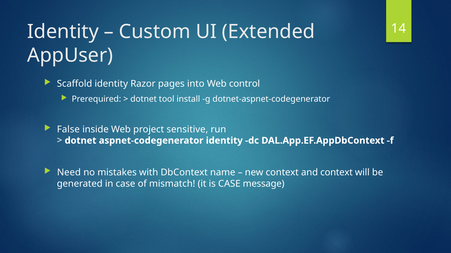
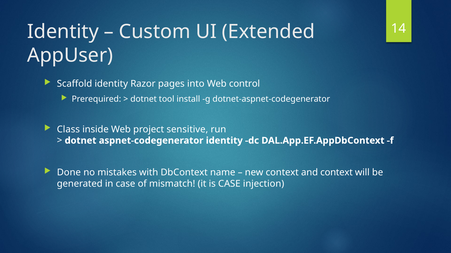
False: False -> Class (68, 130)
Need: Need -> Done (69, 173)
message: message -> injection (264, 184)
